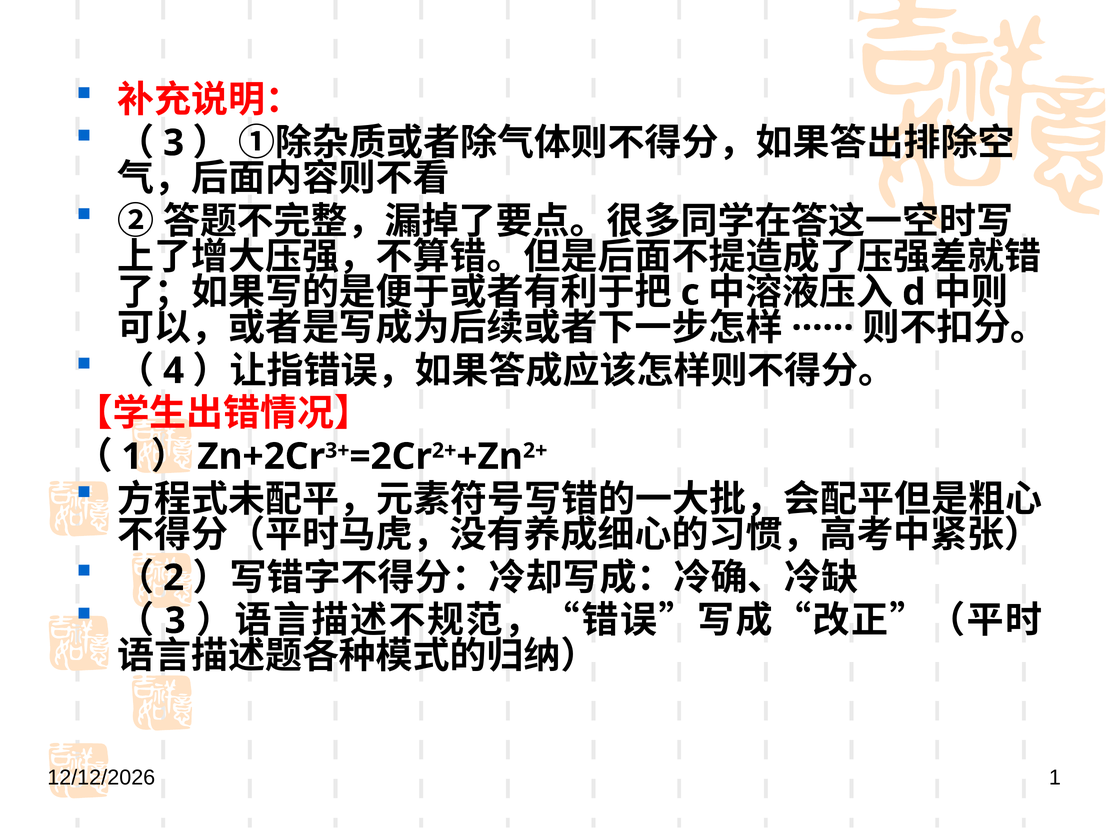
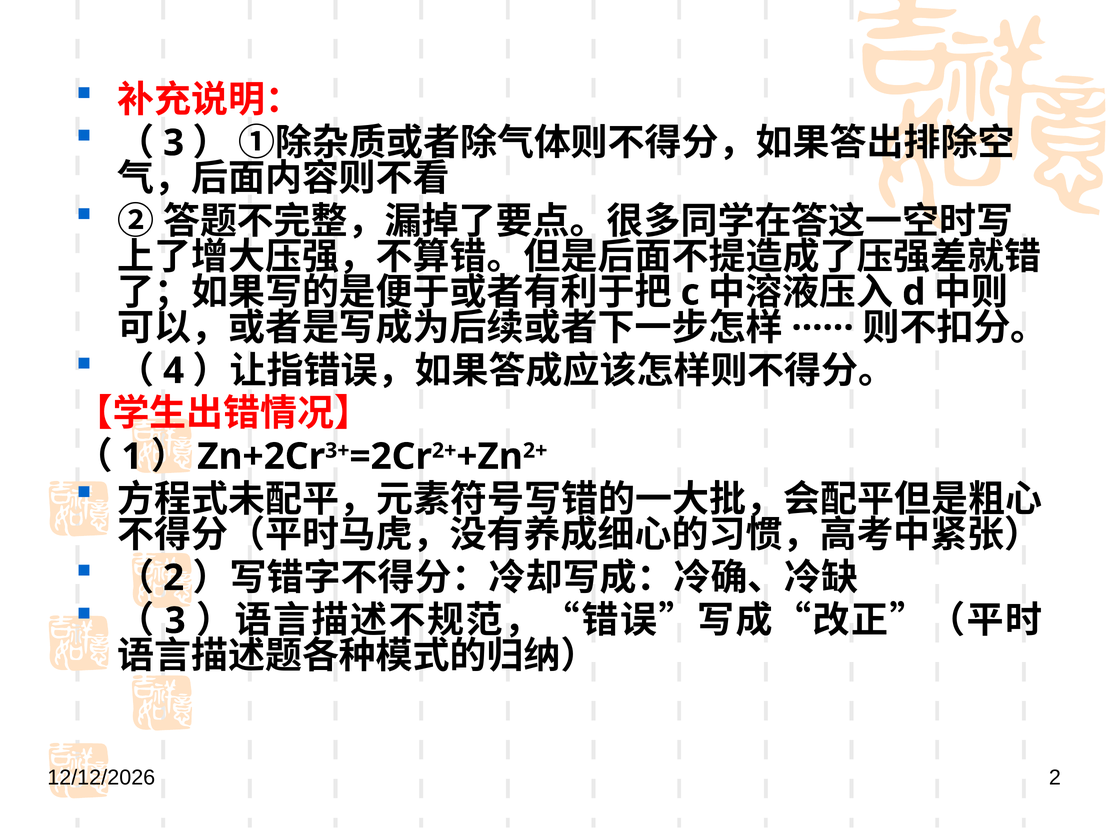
1: 1 -> 2 (1055, 777)
